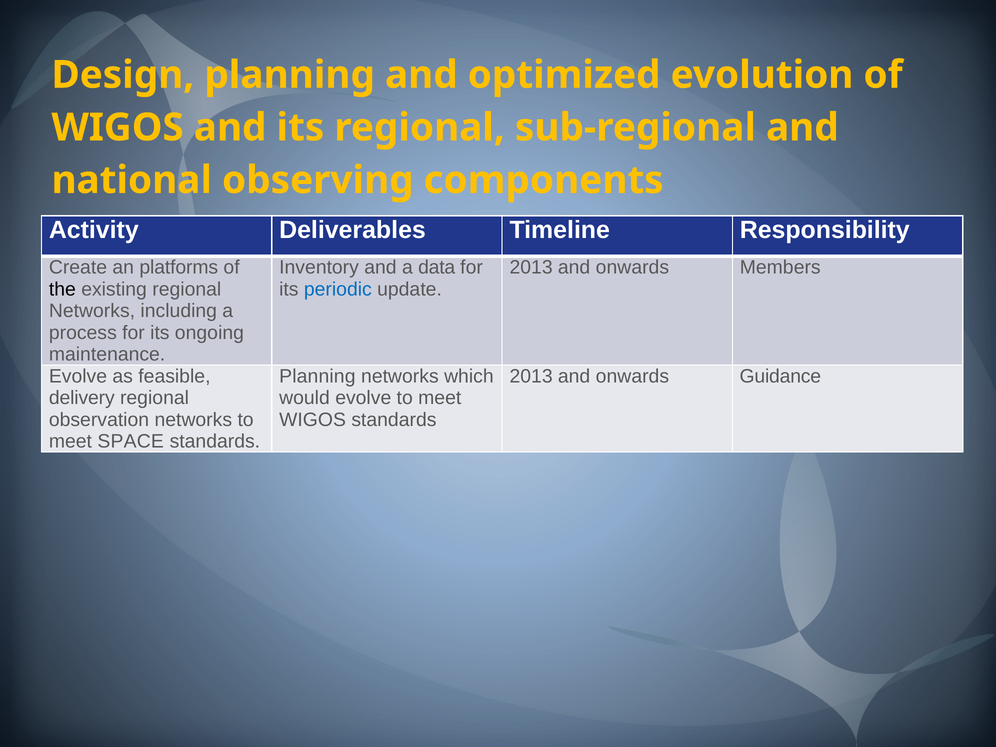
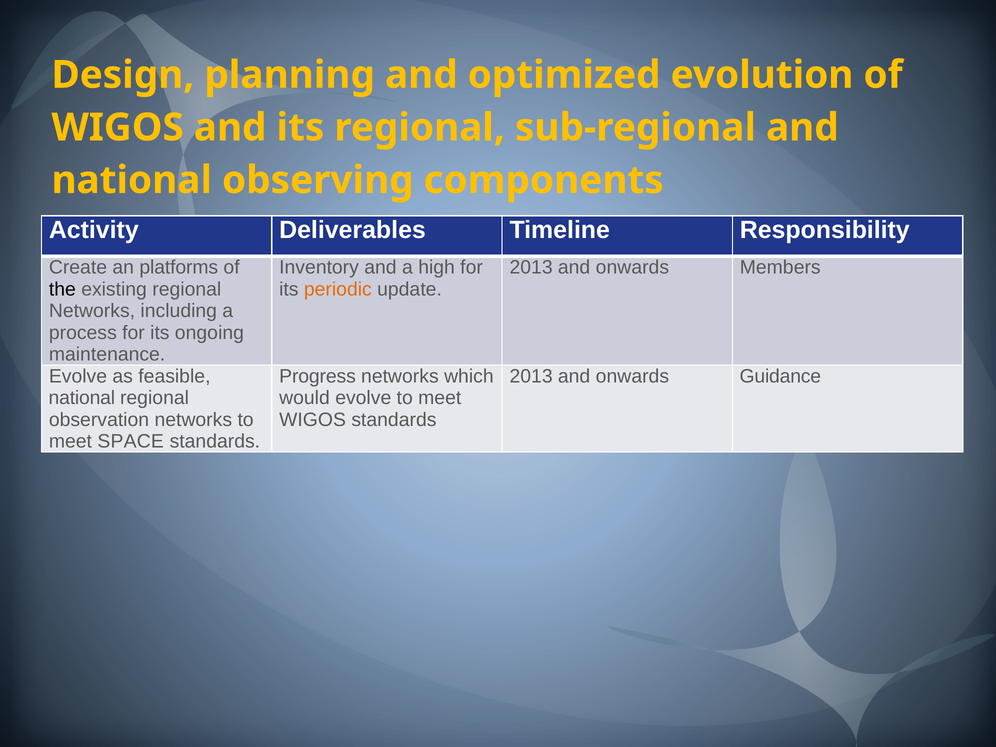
data: data -> high (437, 267)
periodic colour: blue -> orange (338, 289)
Planning: Planning -> Progress (318, 376)
delivery: delivery -> national (82, 398)
